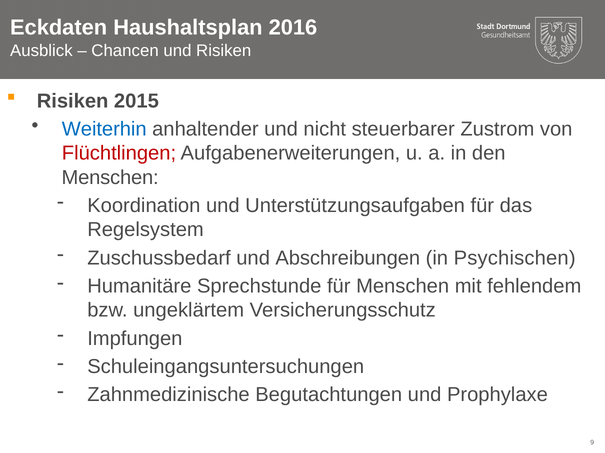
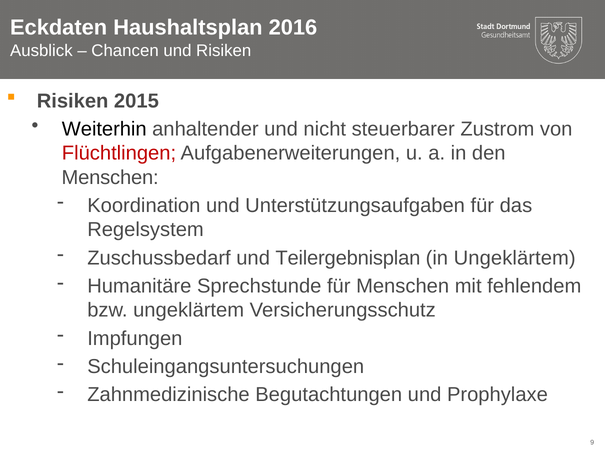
Weiterhin colour: blue -> black (104, 129)
Abschreibungen: Abschreibungen -> Teilergebnisplan (348, 258)
in Psychischen: Psychischen -> Ungeklärtem (515, 258)
